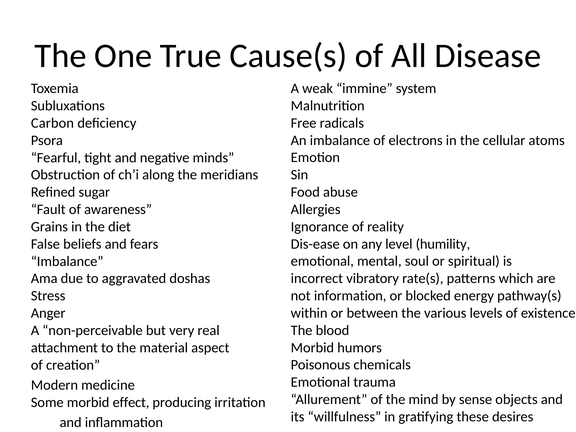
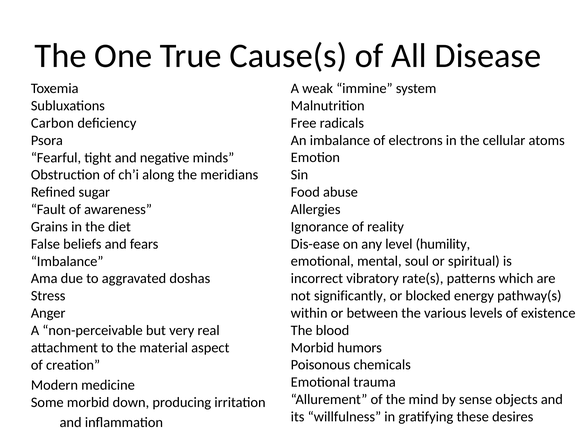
information: information -> significantly (350, 296)
effect: effect -> down (131, 402)
